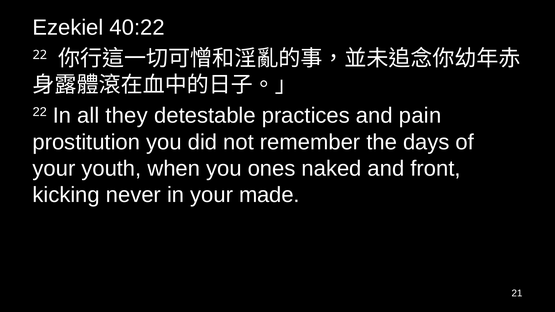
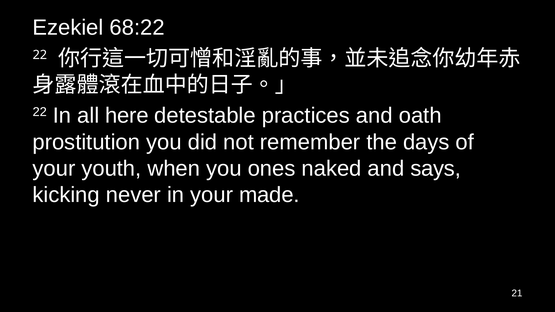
40:22: 40:22 -> 68:22 (137, 28)
they: they -> here (127, 116)
pain: pain -> oath (420, 116)
front: front -> says (436, 169)
